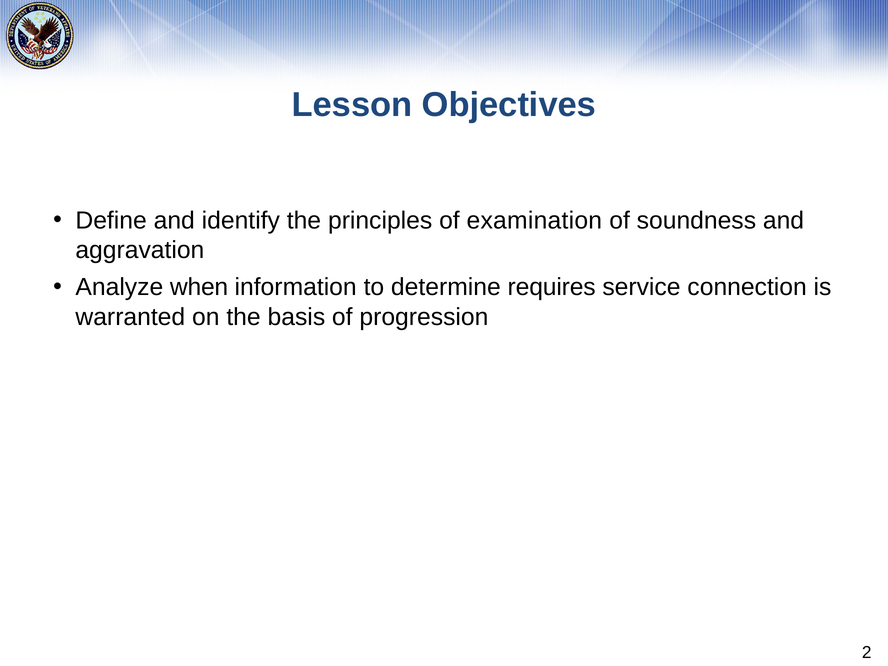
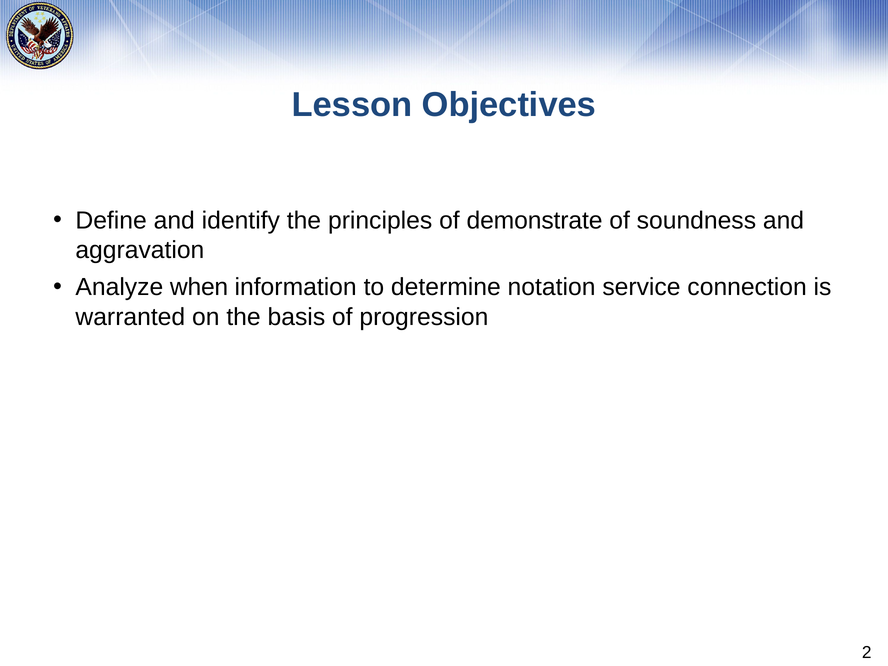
examination: examination -> demonstrate (535, 221)
requires: requires -> notation (552, 287)
